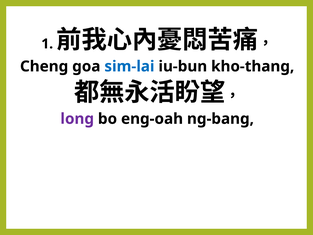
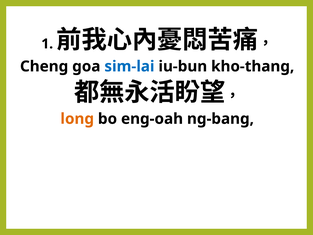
long colour: purple -> orange (77, 119)
